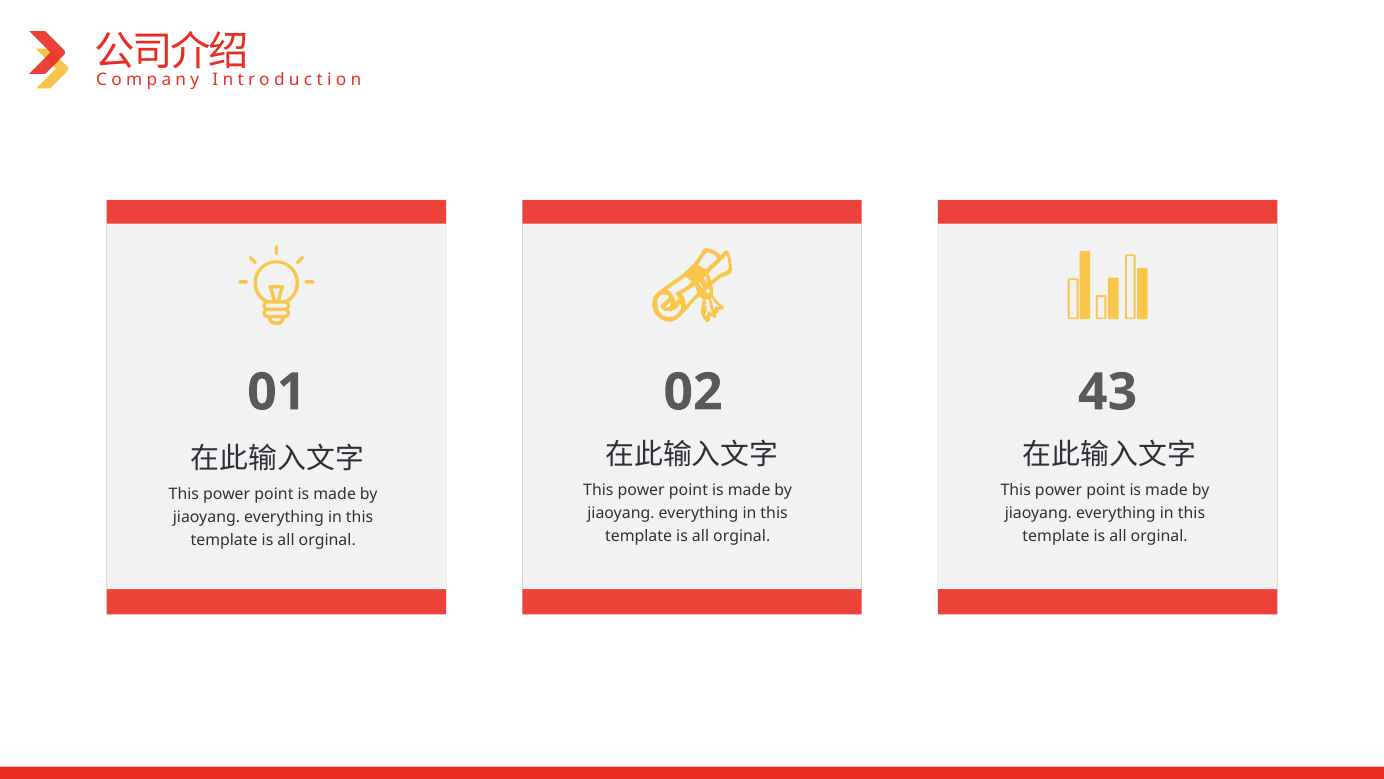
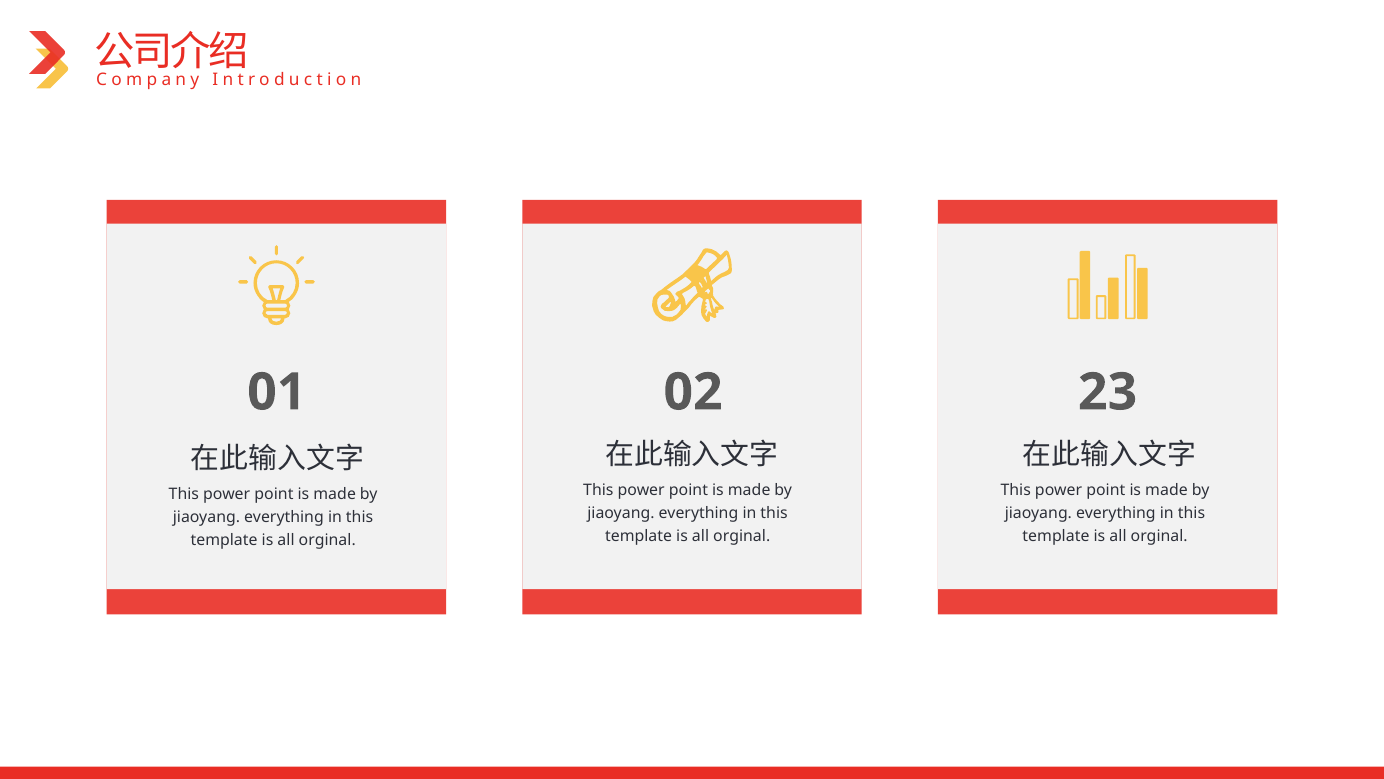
43: 43 -> 23 (1108, 392)
